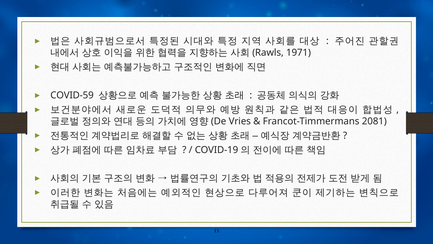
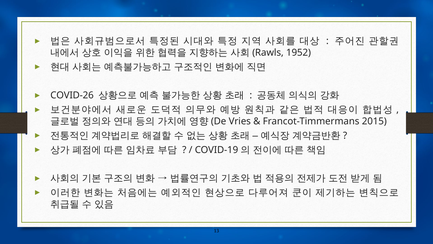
1971: 1971 -> 1952 (299, 53)
COVID-59: COVID-59 -> COVID-26 (72, 95)
2081: 2081 -> 2015 (374, 121)
